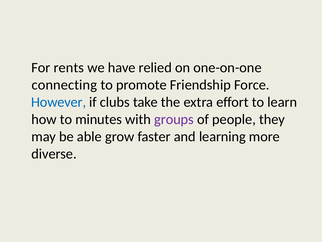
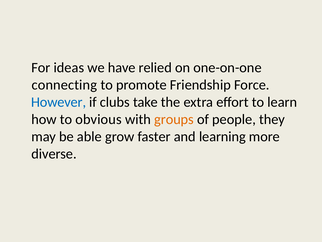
rents: rents -> ideas (69, 68)
minutes: minutes -> obvious (98, 119)
groups colour: purple -> orange (174, 119)
